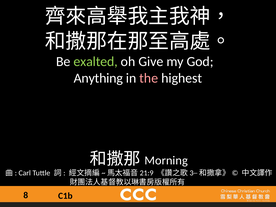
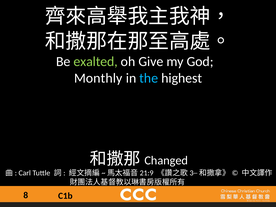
Anything: Anything -> Monthly (98, 78)
the colour: pink -> light blue (149, 78)
Morning: Morning -> Changed (166, 160)
